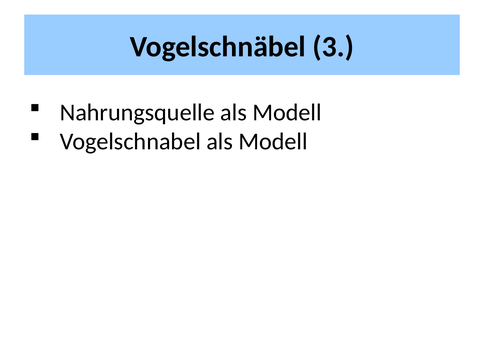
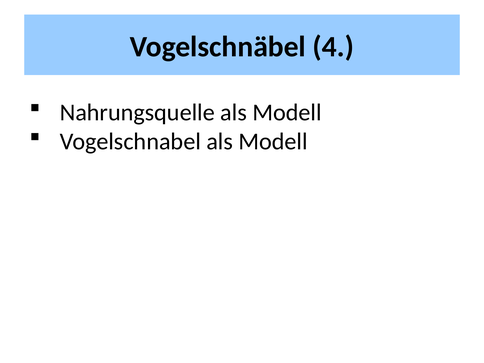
3: 3 -> 4 (333, 47)
